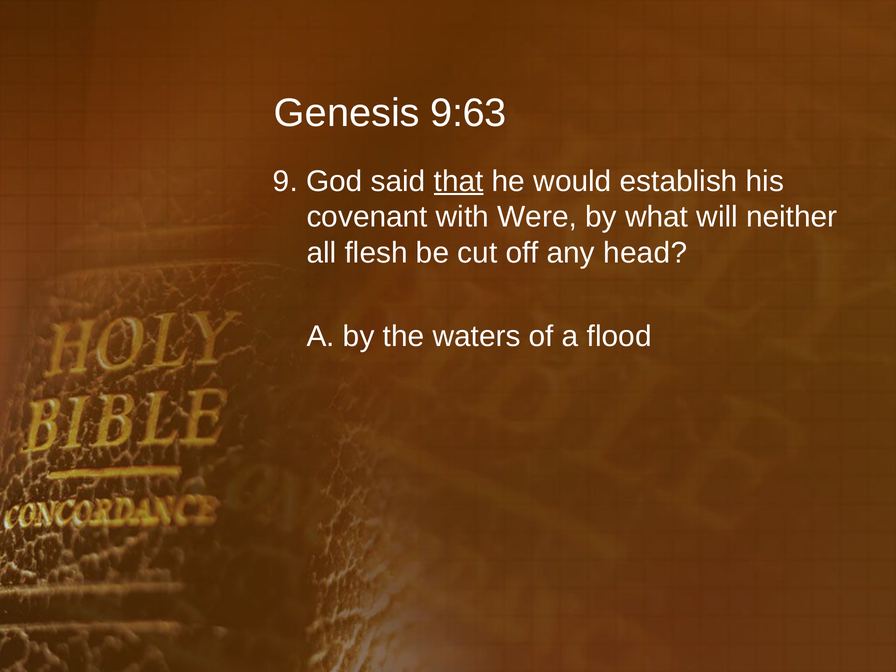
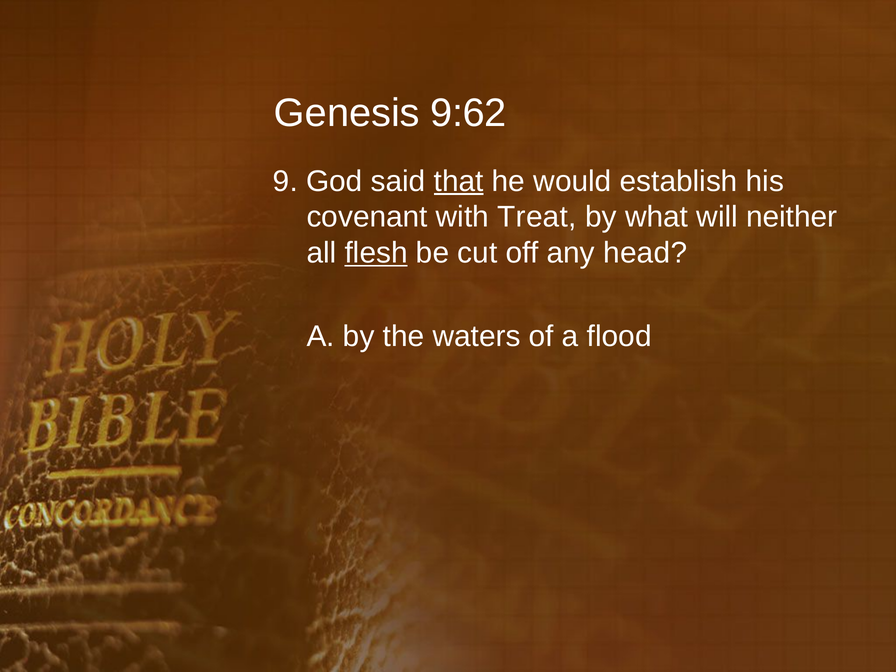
9:63: 9:63 -> 9:62 (468, 113)
Were: Were -> Treat (537, 217)
flesh underline: none -> present (376, 253)
